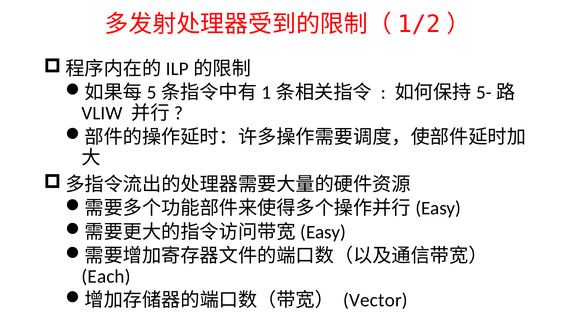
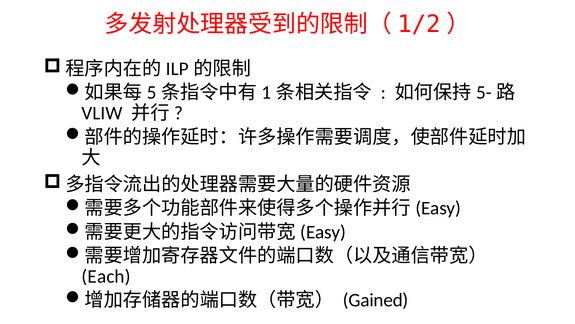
Vector: Vector -> Gained (376, 300)
